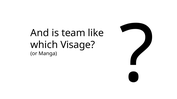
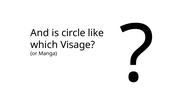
team: team -> circle (73, 33)
